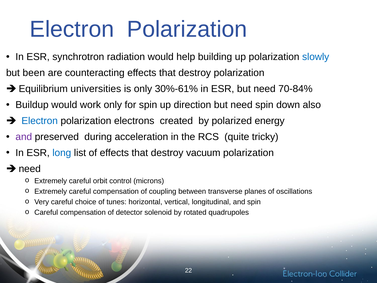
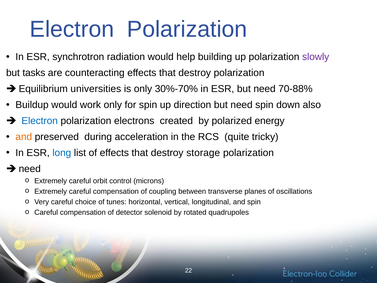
slowly colour: blue -> purple (316, 57)
been: been -> tasks (34, 73)
30%-61%: 30%-61% -> 30%-70% (176, 89)
70-84%: 70-84% -> 70-88% (295, 89)
and colour: purple -> orange (24, 137)
vacuum: vacuum -> storage (203, 153)
